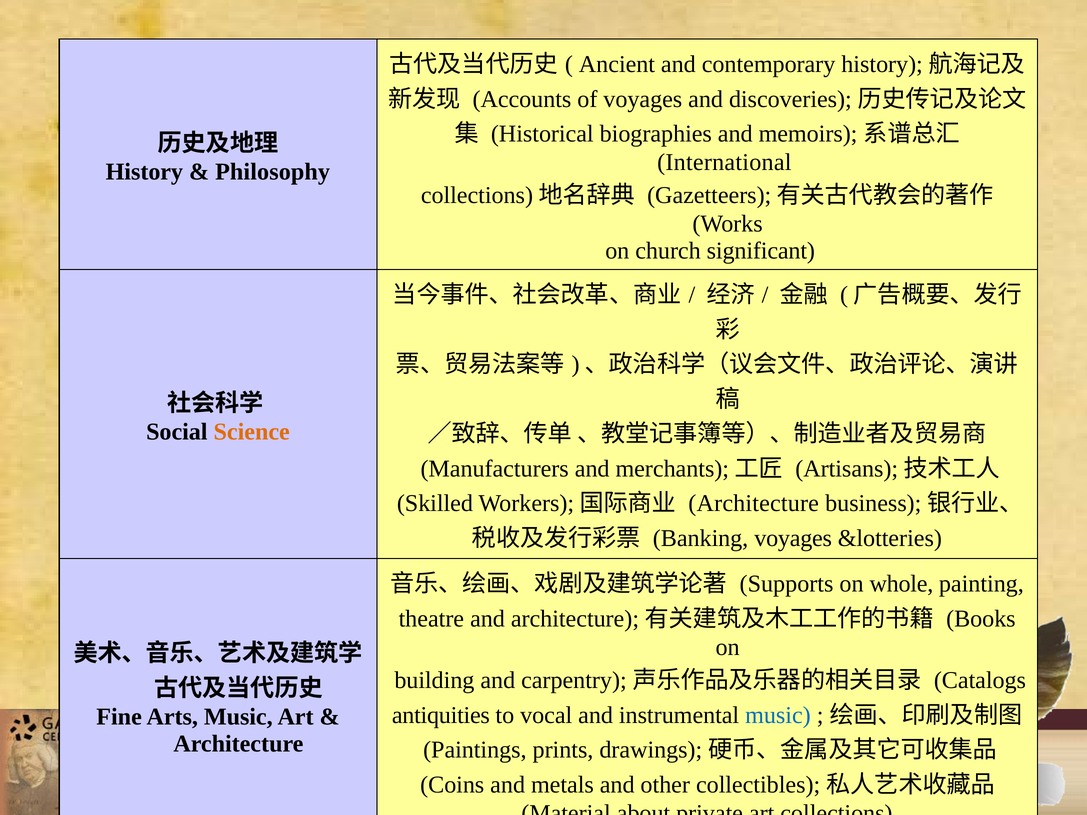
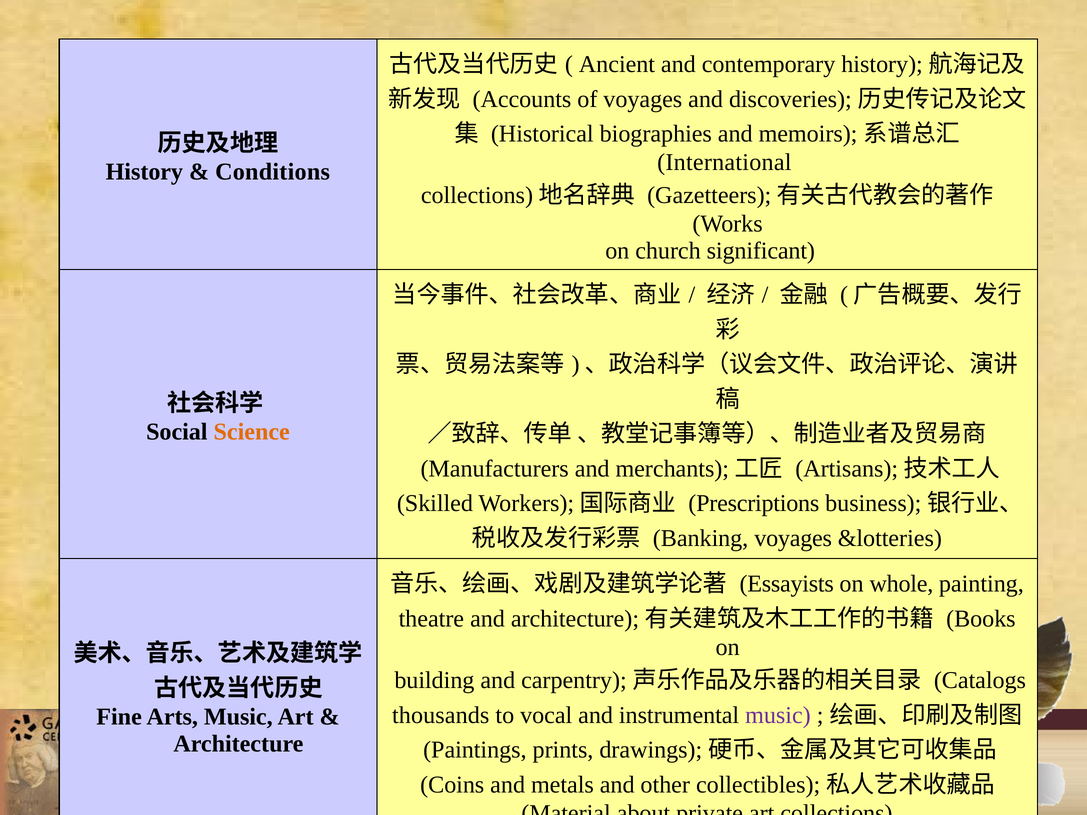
Philosophy: Philosophy -> Conditions (273, 172)
Architecture: Architecture -> Prescriptions (754, 504)
Supports: Supports -> Essayists (787, 584)
antiquities: antiquities -> thousands (441, 715)
music colour: blue -> purple (778, 715)
